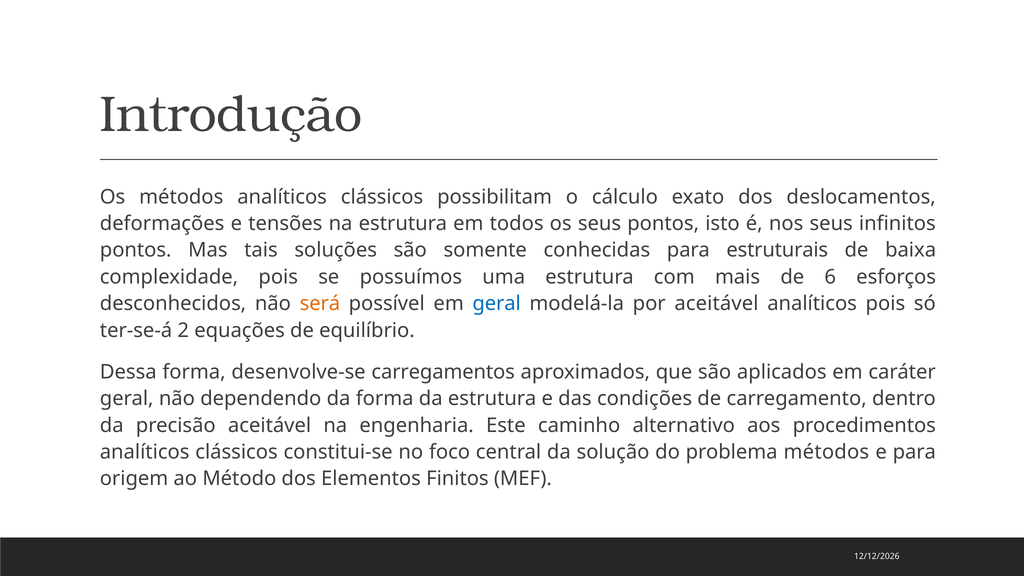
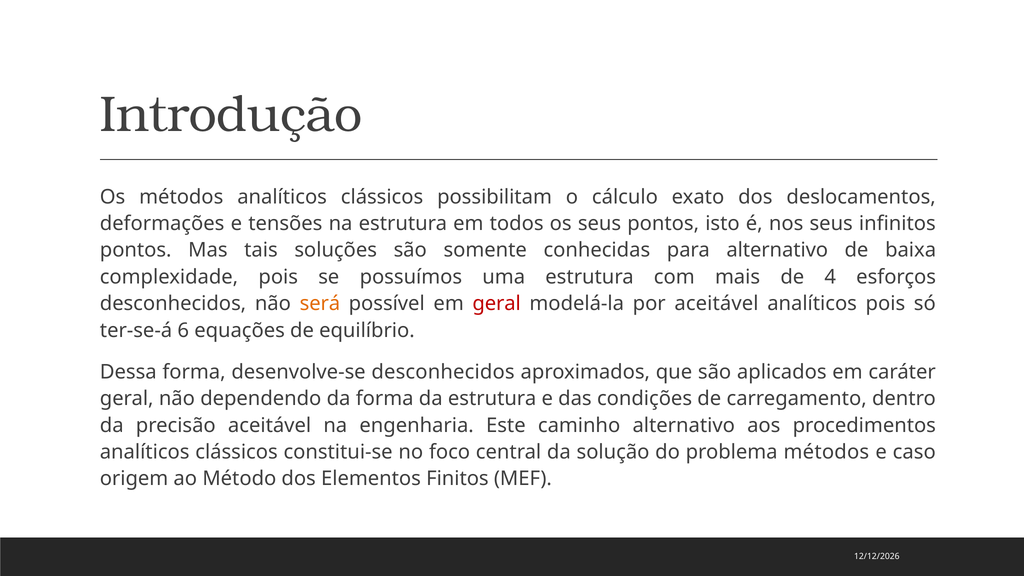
para estruturais: estruturais -> alternativo (777, 250)
6: 6 -> 4 (830, 277)
geral colour: blue -> red (497, 304)
2: 2 -> 6 (183, 330)
desenvolve-se carregamentos: carregamentos -> desconhecidos (443, 372)
e para: para -> caso (914, 452)
